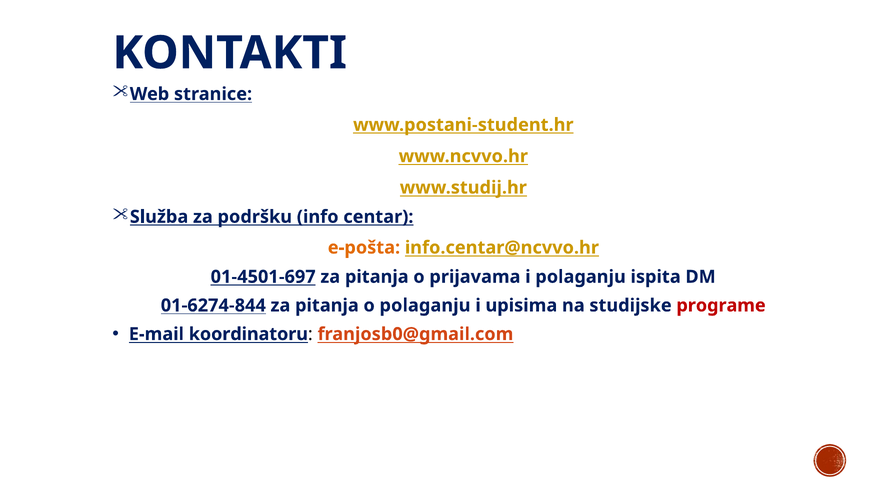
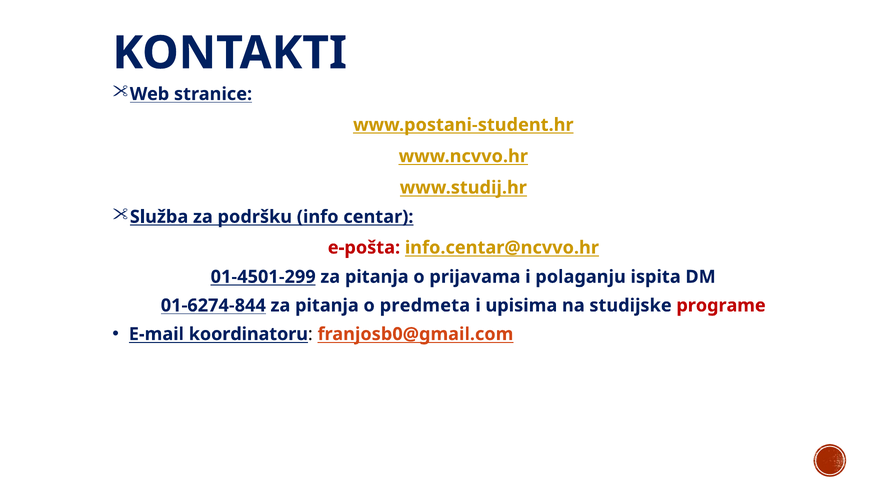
e-pošta colour: orange -> red (364, 248)
01-4501-697: 01-4501-697 -> 01-4501-299 (263, 277)
o polaganju: polaganju -> predmeta (425, 306)
